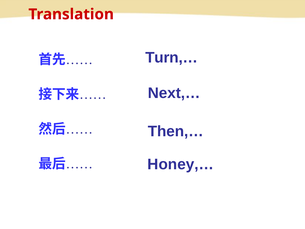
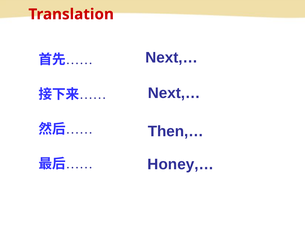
Turn,…: Turn,… -> Next,… (172, 57)
